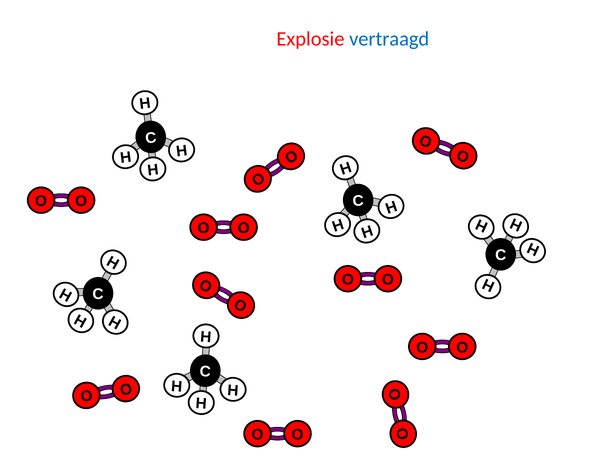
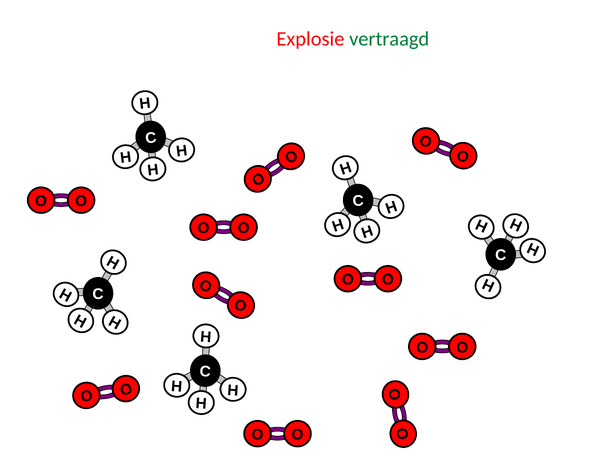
vertraagd colour: blue -> green (389, 39)
